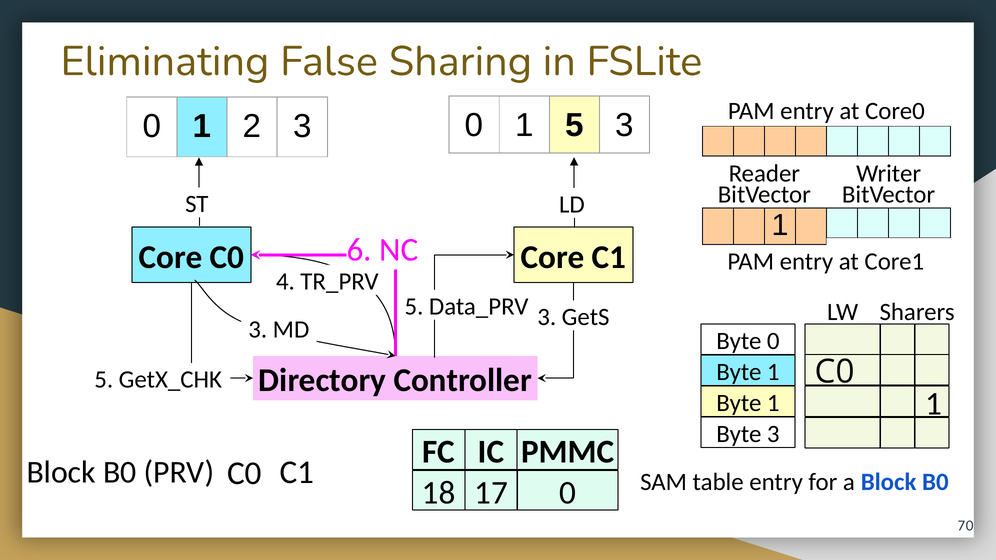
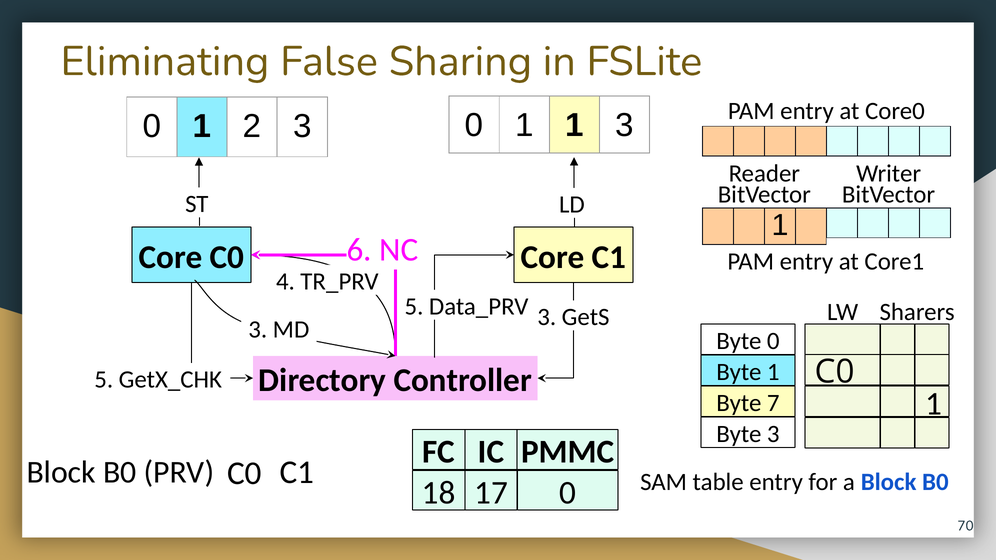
1 5: 5 -> 1 (574, 125)
1: 1 -> 7 (773, 403)
